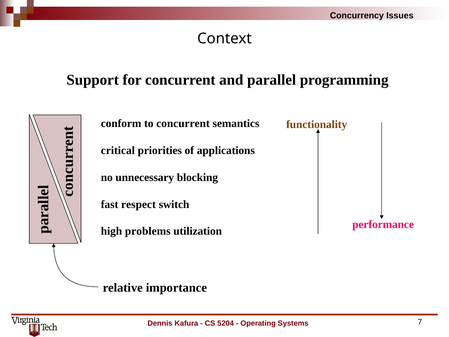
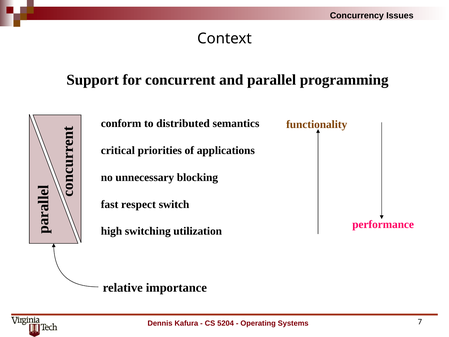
to concurrent: concurrent -> distributed (183, 123)
problems: problems -> switching (148, 231)
